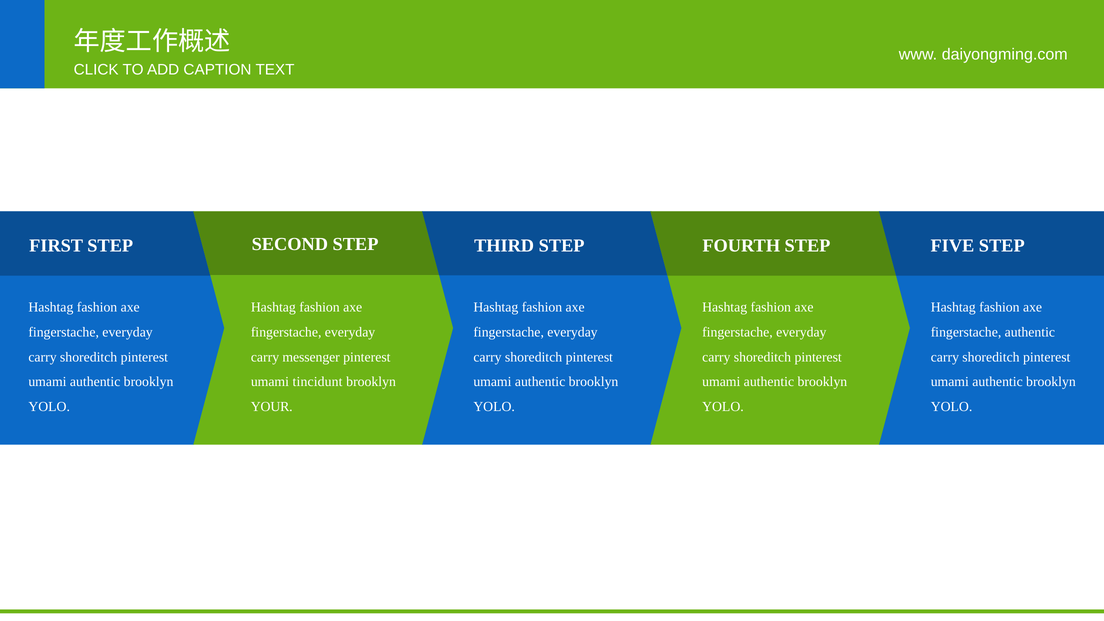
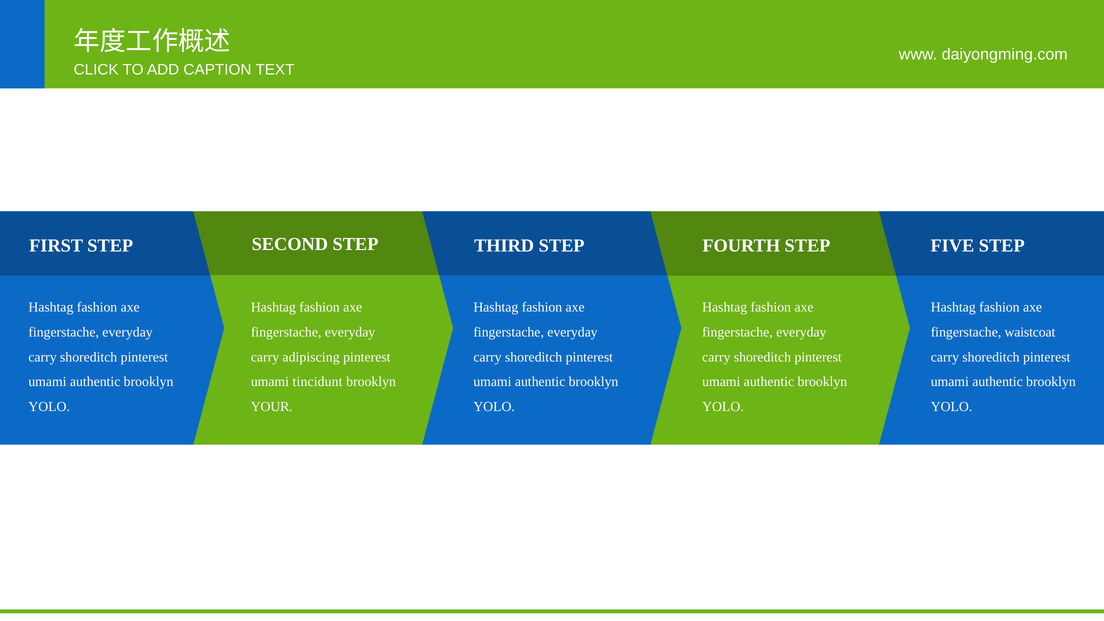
fingerstache authentic: authentic -> waistcoat (1030, 332)
messenger: messenger -> adipiscing (311, 357)
